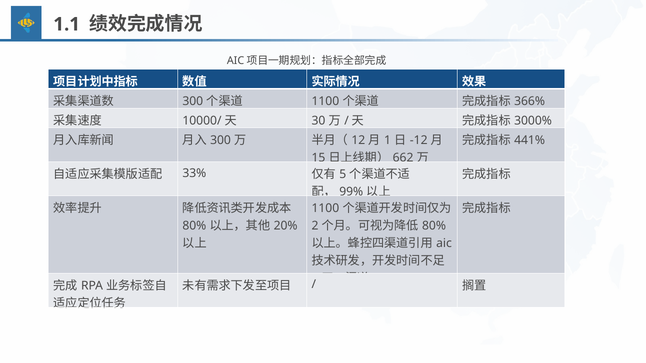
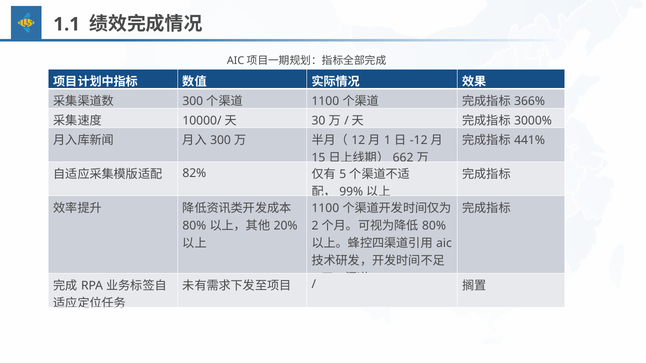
33%: 33% -> 82% (194, 173)
